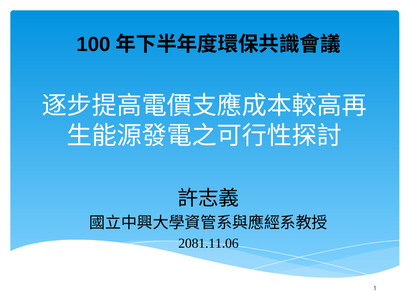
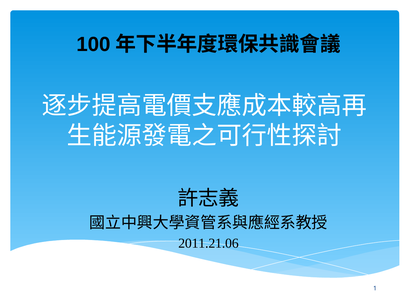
2081.11.06: 2081.11.06 -> 2011.21.06 (208, 243)
